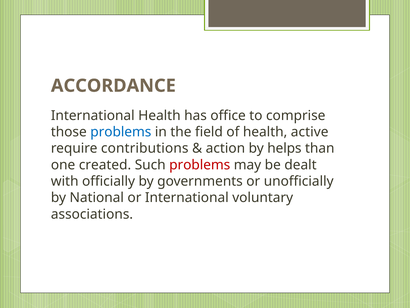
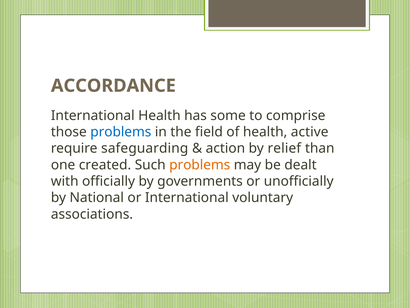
office: office -> some (228, 115)
contributions: contributions -> safeguarding (145, 148)
helps: helps -> relief (284, 148)
problems colour: red -> orange (200, 165)
